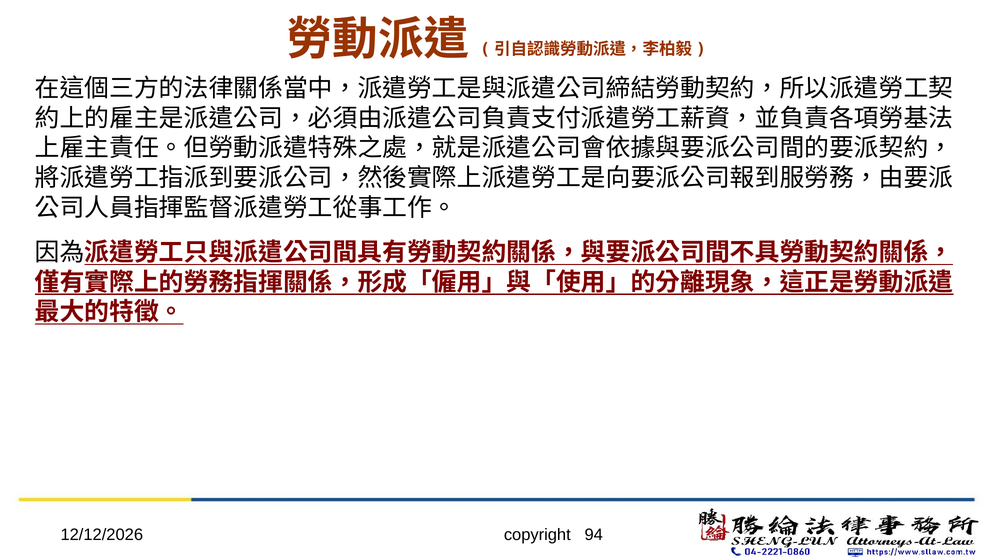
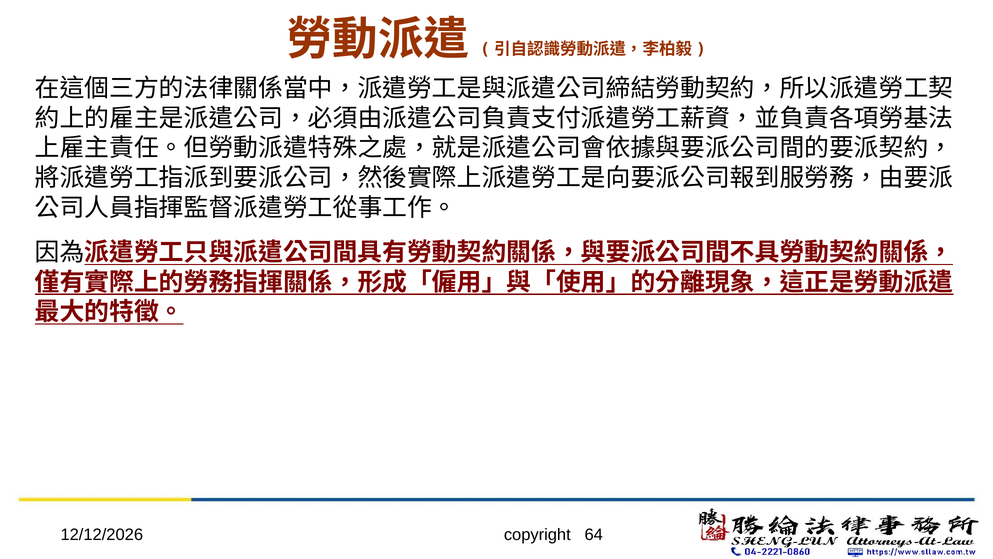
94: 94 -> 64 (594, 534)
